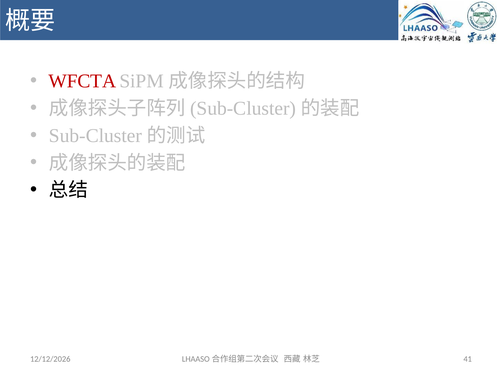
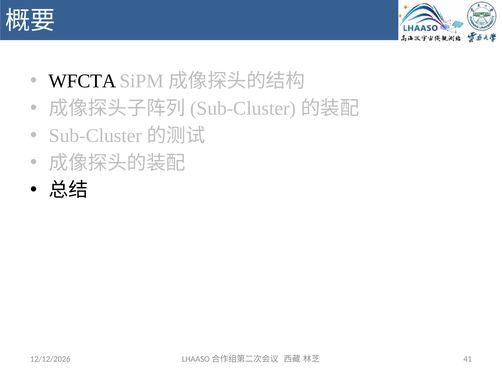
WFCTA colour: red -> black (82, 81)
